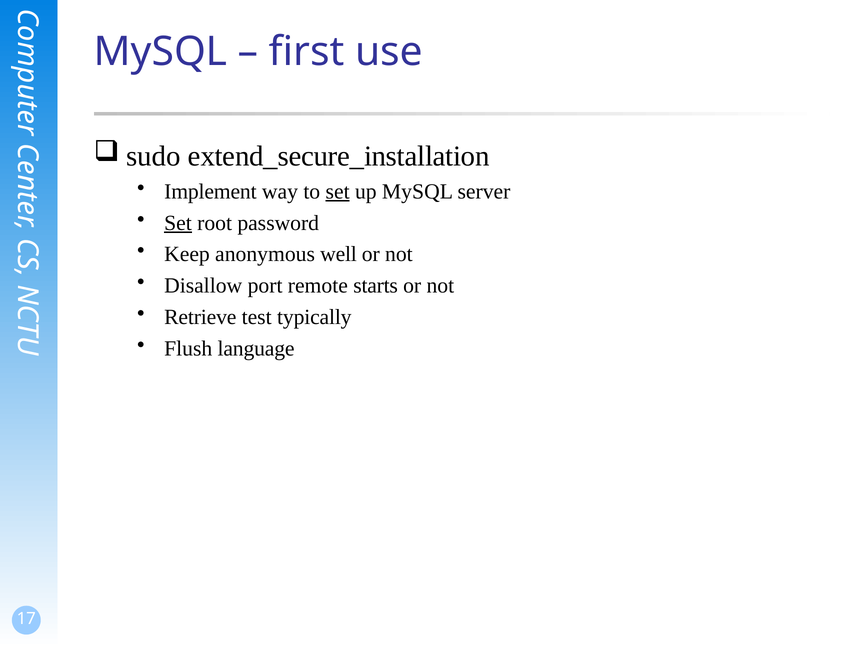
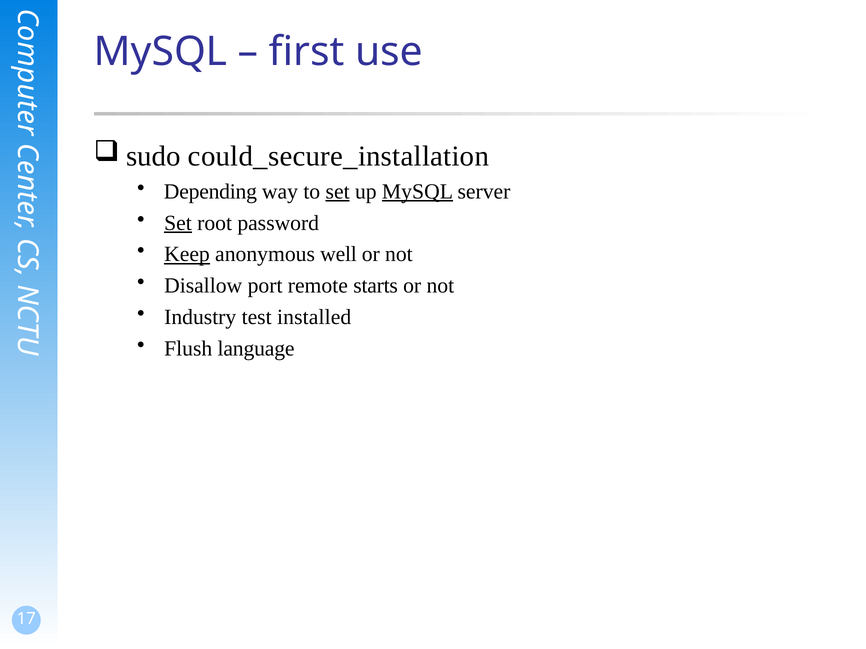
extend_secure_installation: extend_secure_installation -> could_secure_installation (338, 156)
Implement: Implement -> Depending (210, 192)
MySQL underline: none -> present (417, 192)
Keep underline: none -> present (187, 254)
Retrieve: Retrieve -> Industry (200, 317)
typically: typically -> installed (314, 317)
